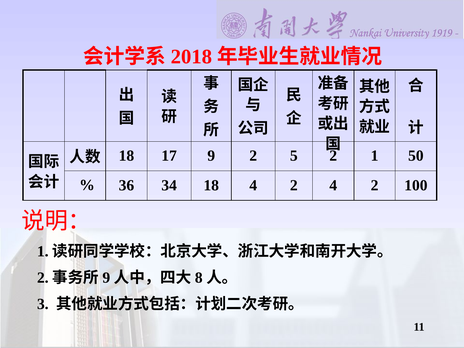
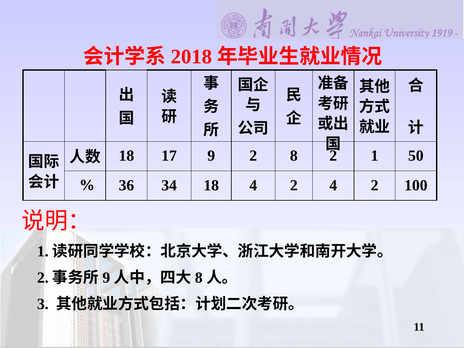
5: 5 -> 8 (294, 156)
